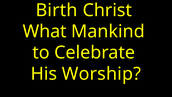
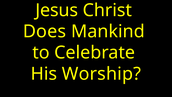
Birth: Birth -> Jesus (57, 10)
What: What -> Does (44, 31)
